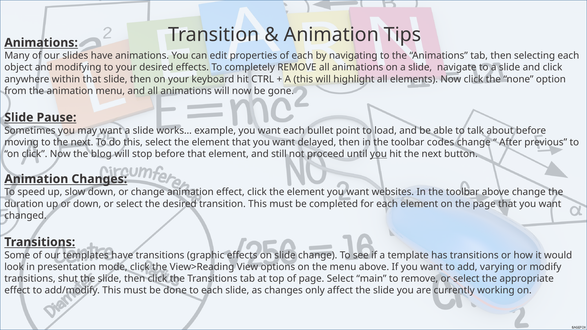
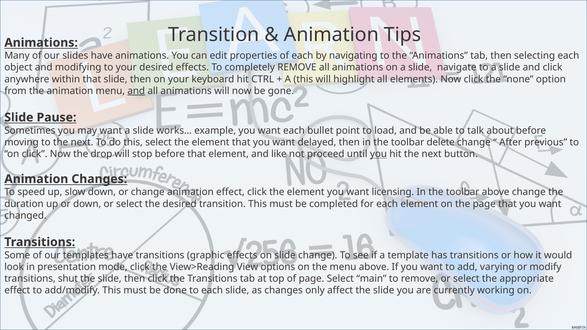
and underline: none -> present (136, 91)
codes: codes -> delete (441, 142)
blog: blog -> drop (101, 154)
still: still -> like (279, 154)
websites: websites -> licensing (393, 192)
